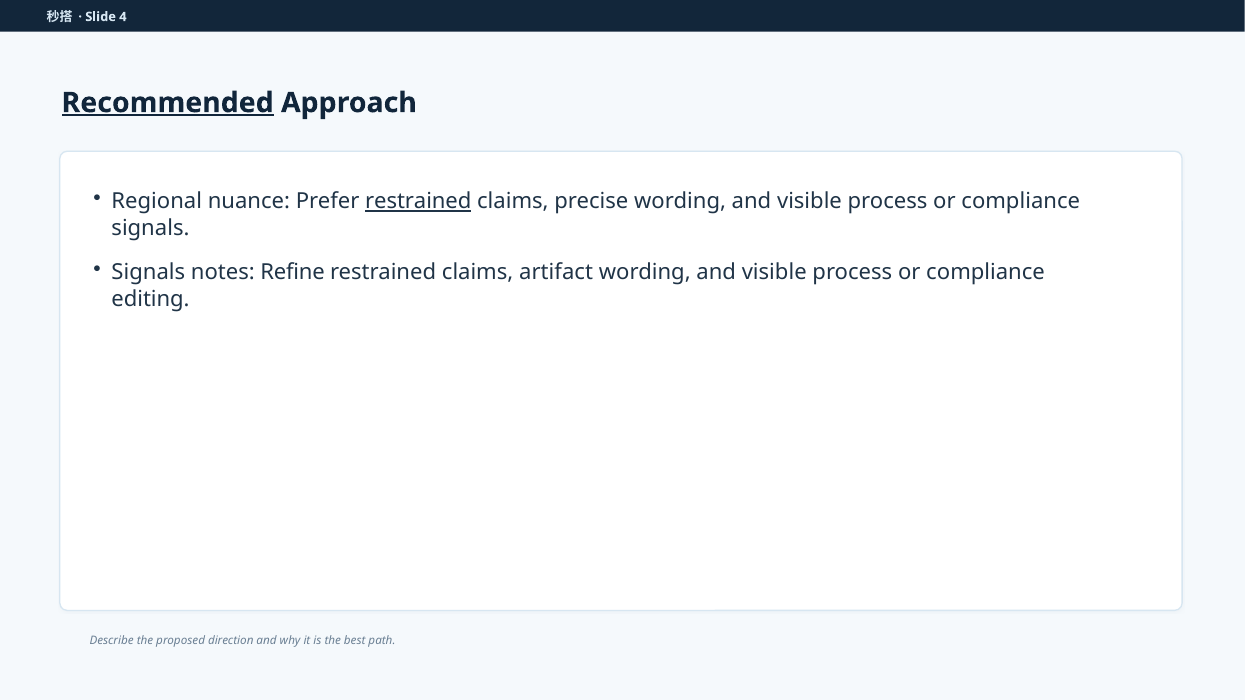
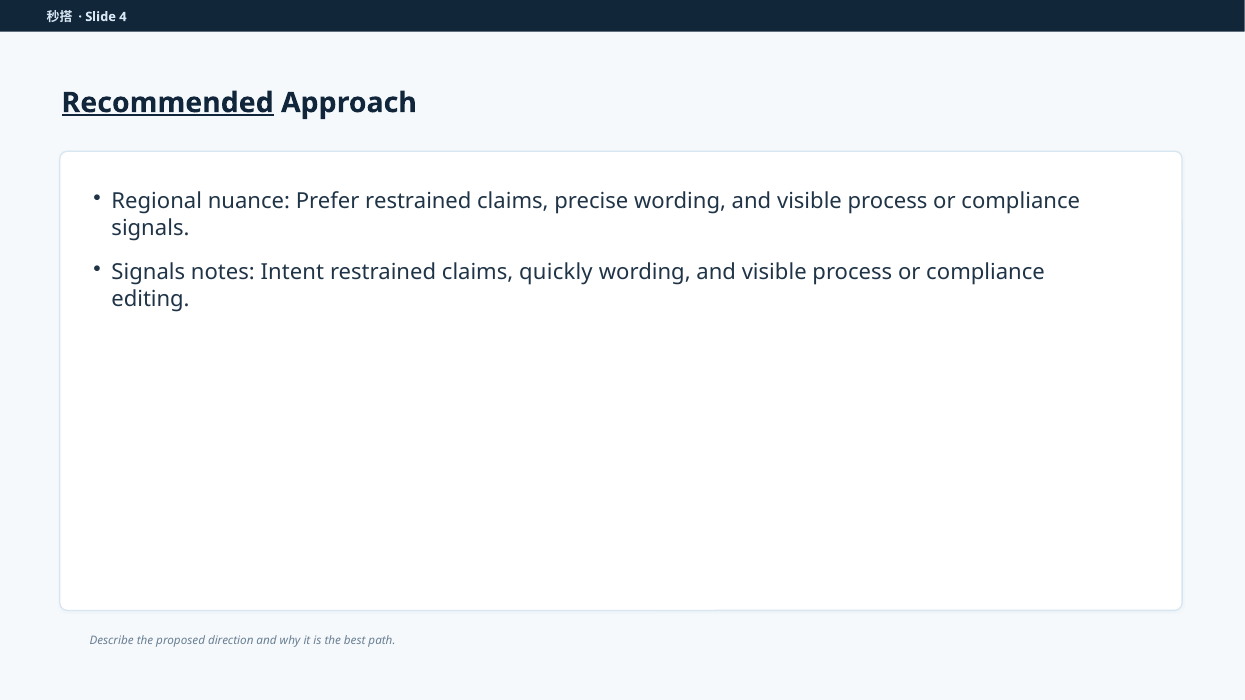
restrained underline: present -> none (418, 201)
Refine: Refine -> Intent (292, 273)
artifact: artifact -> quickly (556, 273)
